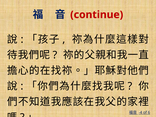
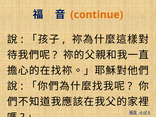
continue colour: red -> orange (97, 15)
